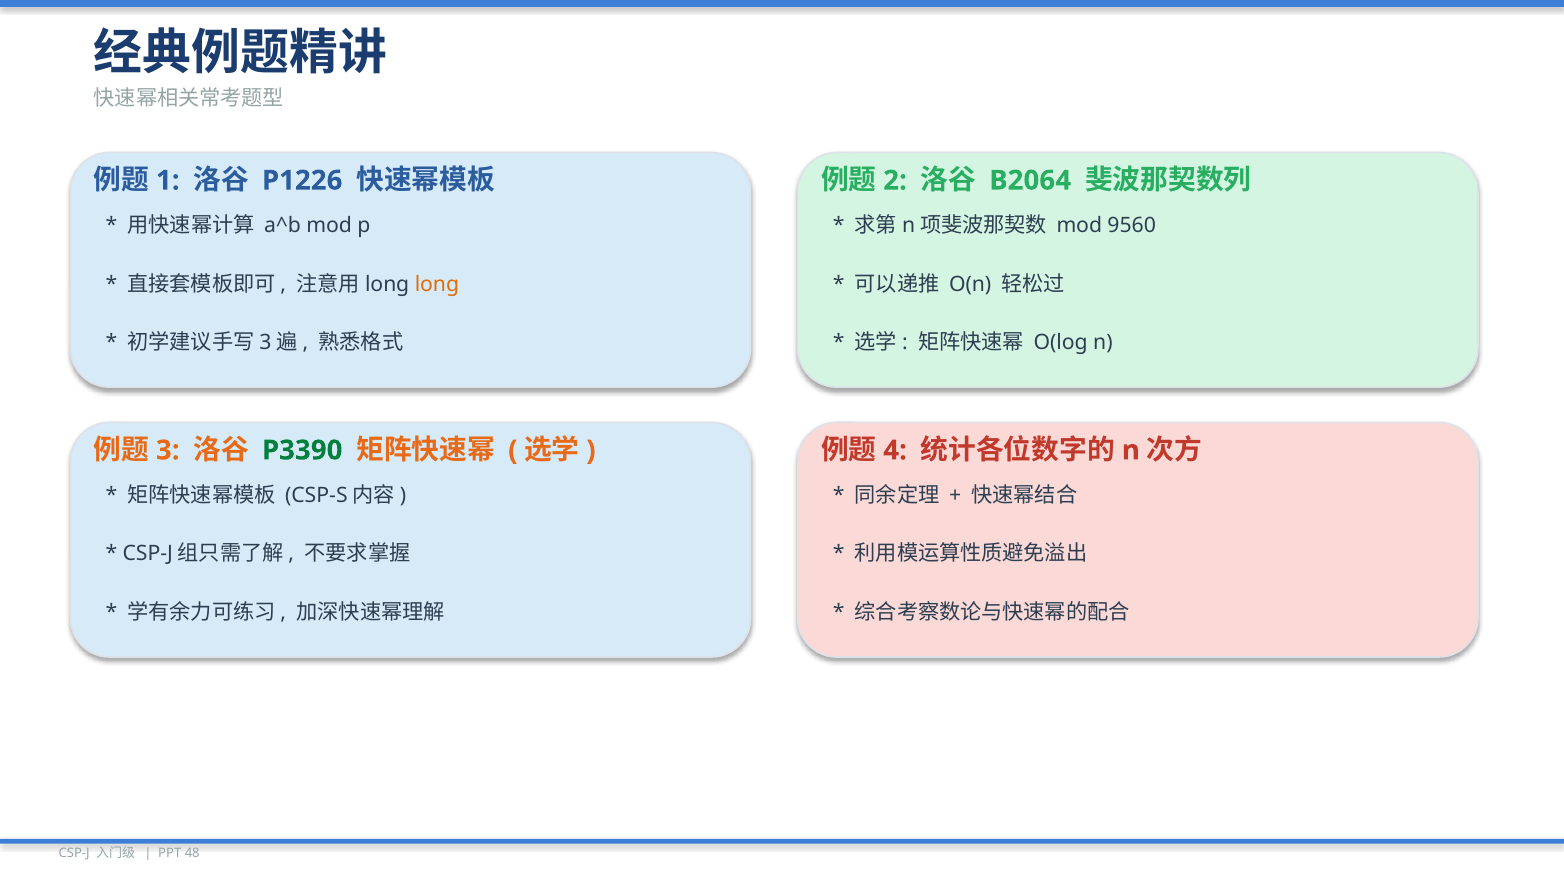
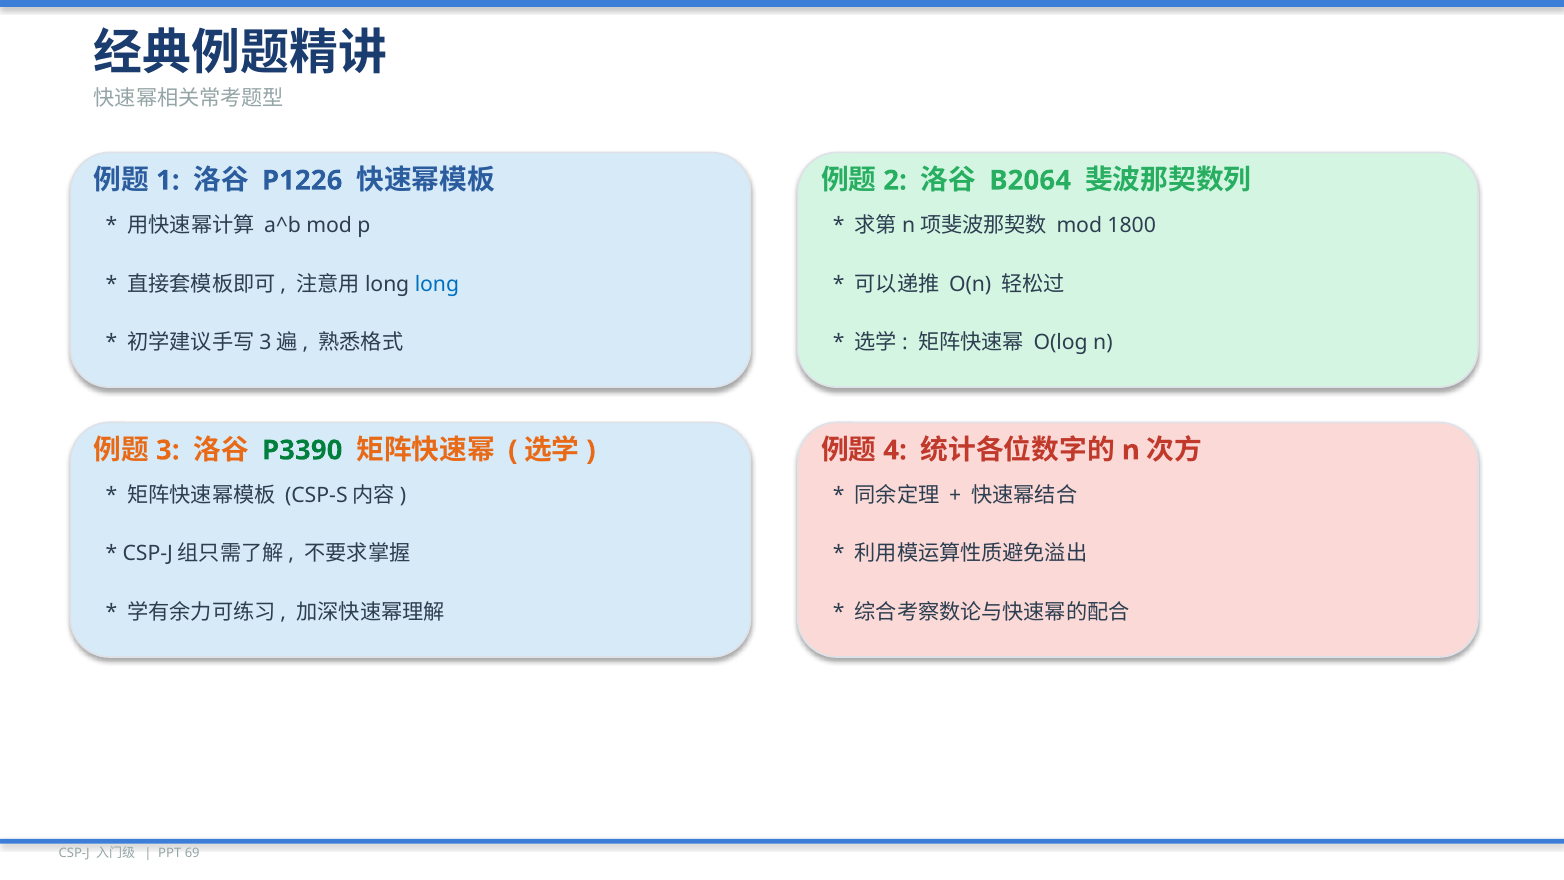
9560: 9560 -> 1800 (1132, 225)
long colour: orange -> blue (437, 284)
48: 48 -> 69 (192, 853)
